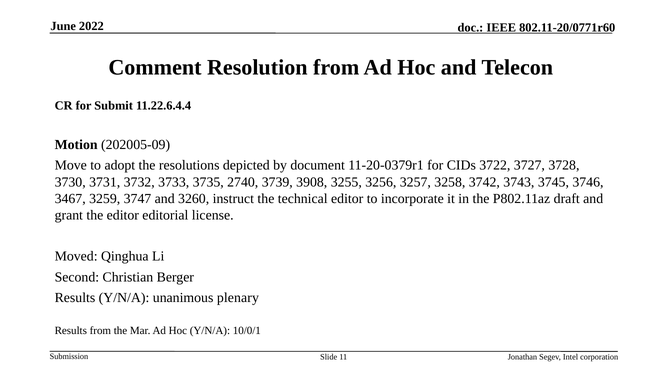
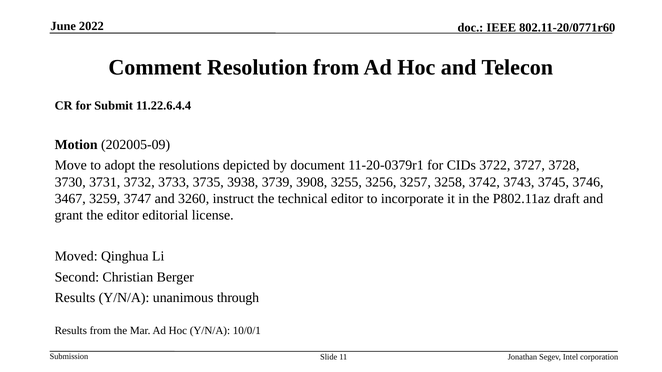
2740: 2740 -> 3938 (243, 182)
plenary: plenary -> through (238, 298)
